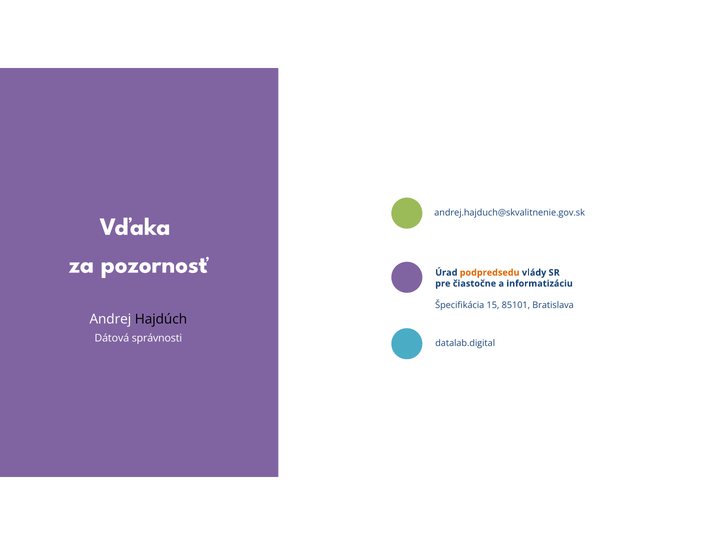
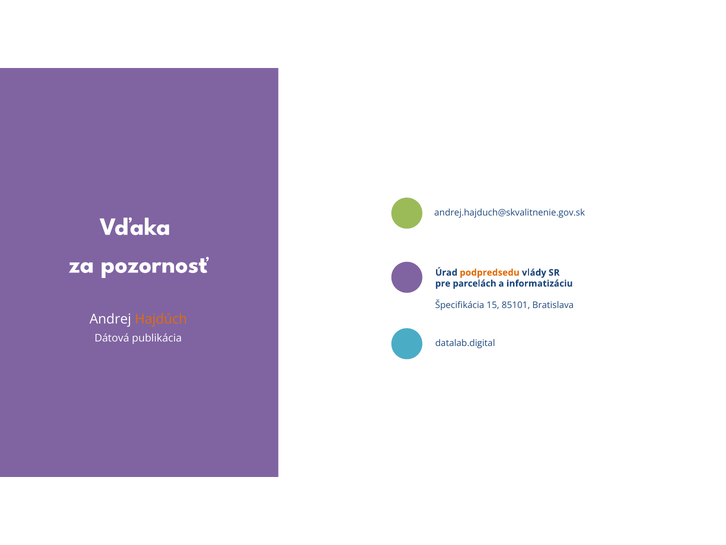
čiastočne: čiastočne -> parcelách (475, 283)
Hajdúch colour: black -> orange (161, 319)
správnosti: správnosti -> publikácia (157, 338)
